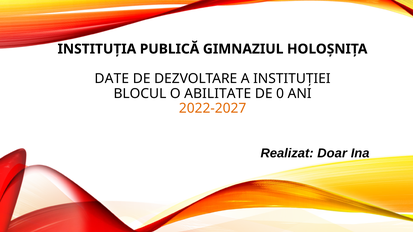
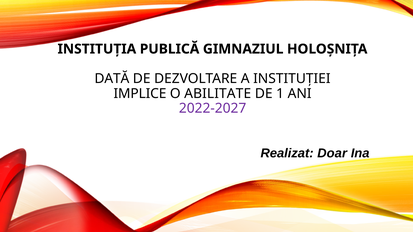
DATE: DATE -> DATĂ (112, 79)
BLOCUL: BLOCUL -> IMPLICE (140, 94)
0: 0 -> 1 (280, 94)
2022-2027 colour: orange -> purple (213, 109)
